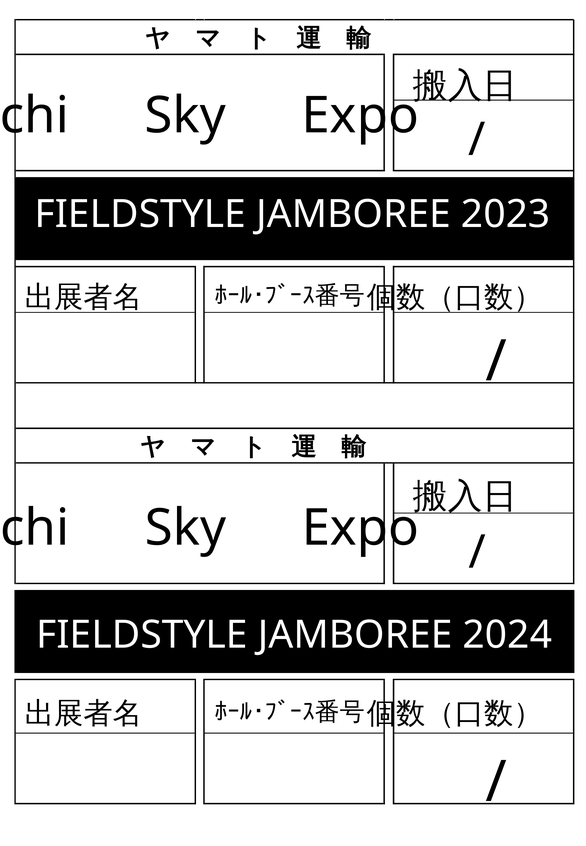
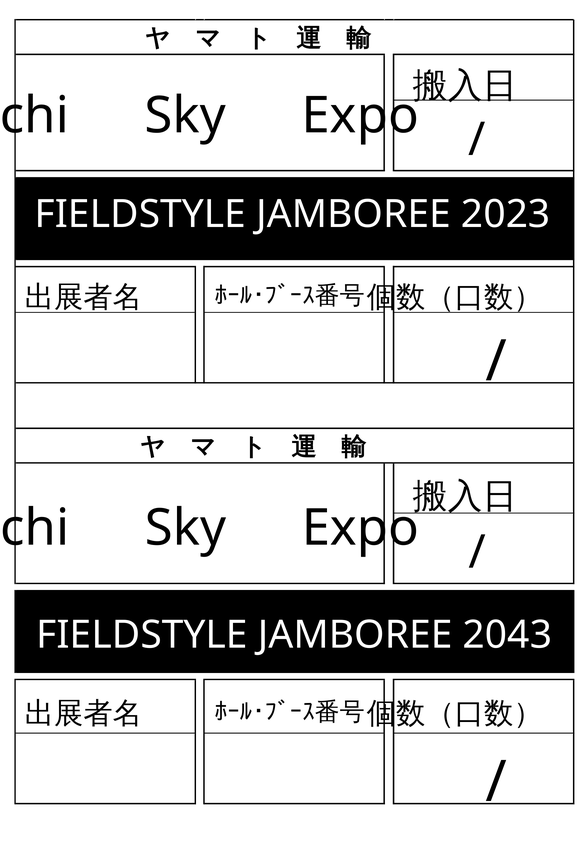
2024: 2024 -> 2043 (507, 635)
